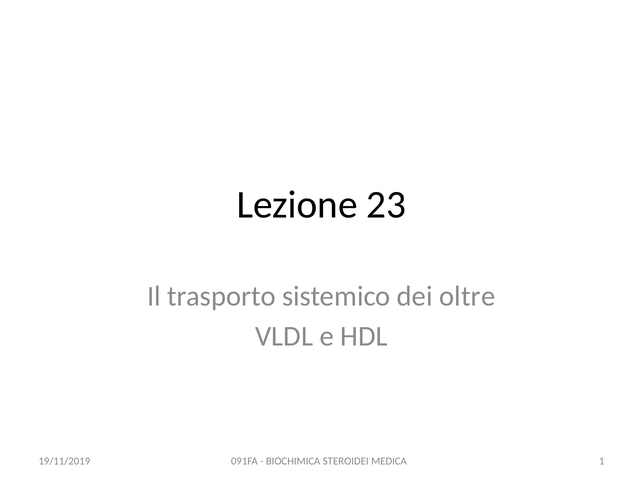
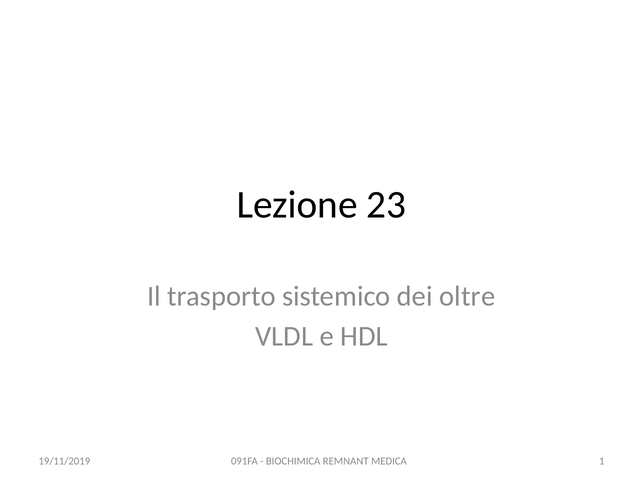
STEROIDEI: STEROIDEI -> REMNANT (346, 460)
